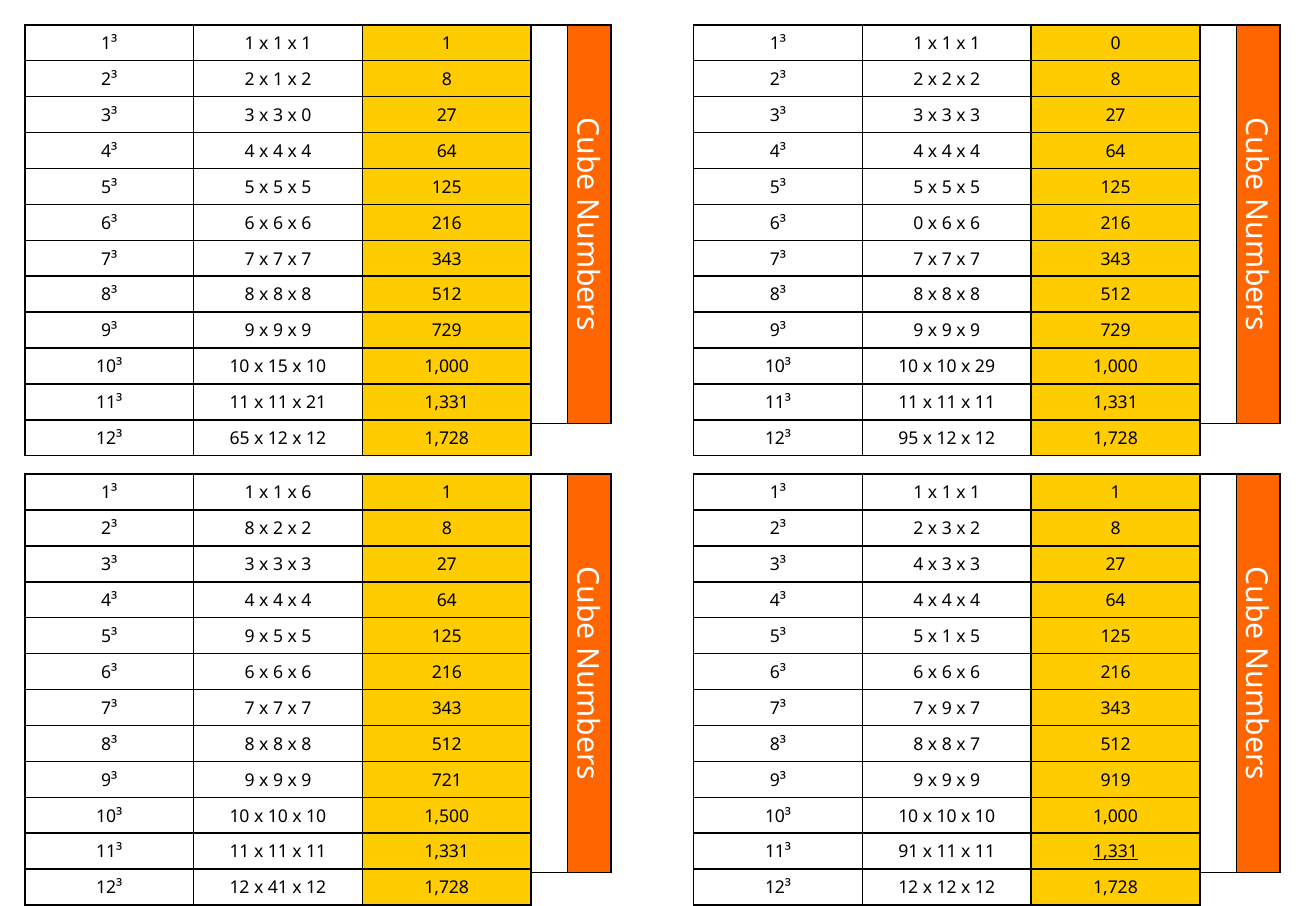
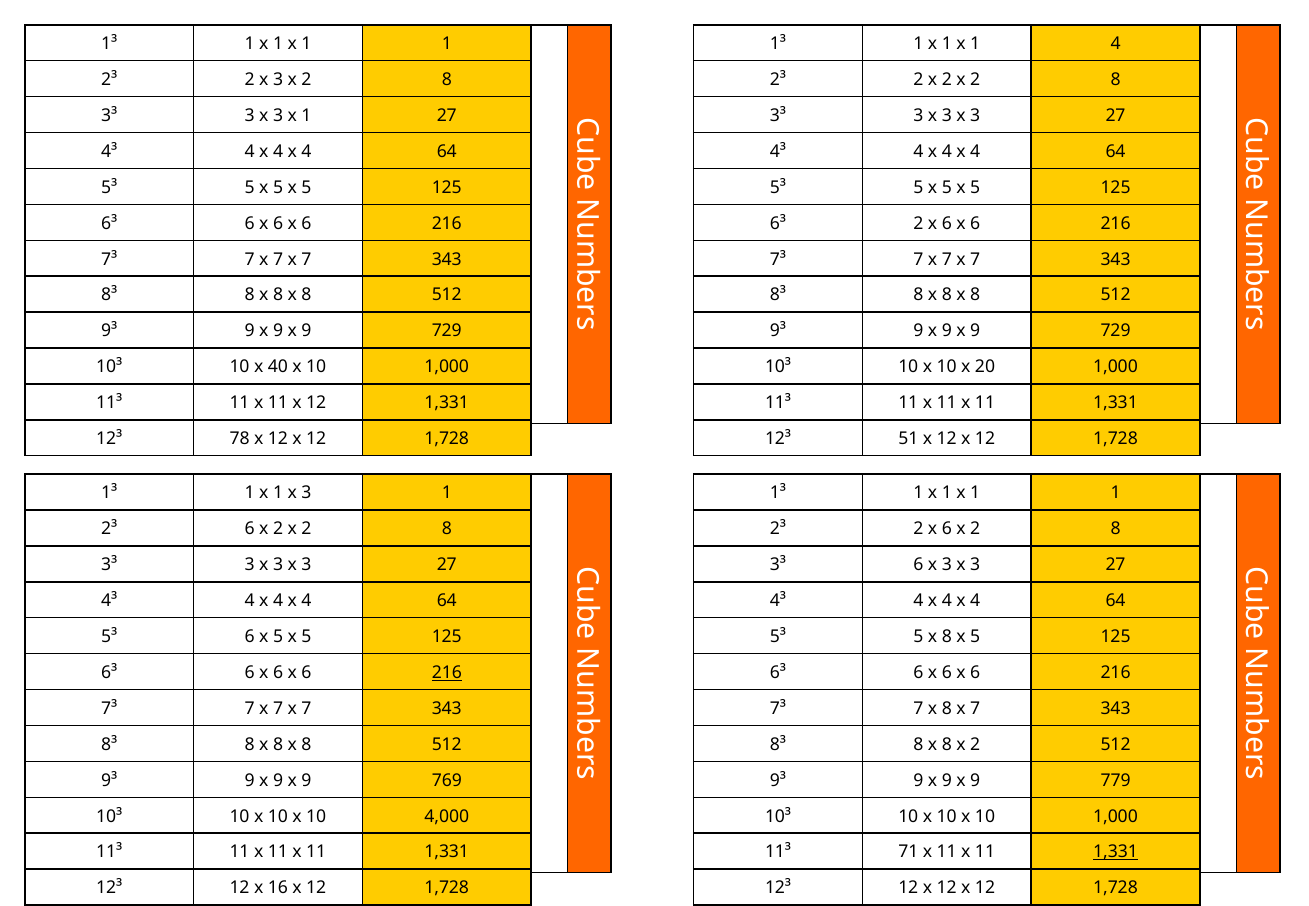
1 0: 0 -> 4 (1116, 44)
2 x 1: 1 -> 3 (278, 80)
3 x 0: 0 -> 1 (306, 116)
6³ 0: 0 -> 2 (919, 223)
15: 15 -> 40 (278, 367)
29: 29 -> 20 (985, 367)
11 x 21: 21 -> 12 (316, 403)
65: 65 -> 78 (240, 439)
95: 95 -> 51 (908, 439)
1 x 6: 6 -> 3 (306, 493)
2³ 8: 8 -> 6 (250, 529)
2³ 2 x 3: 3 -> 6 (947, 529)
3³ 4: 4 -> 6 (919, 565)
5³ 9: 9 -> 6 (250, 637)
5 x 1: 1 -> 8 (947, 637)
216 underline: none -> present (447, 673)
7 x 9: 9 -> 8 (947, 709)
8 x 7: 7 -> 2 (975, 745)
721: 721 -> 769 (447, 781)
919: 919 -> 779 (1116, 781)
1,500: 1,500 -> 4,000 (447, 816)
91: 91 -> 71 (908, 852)
41: 41 -> 16 (278, 888)
